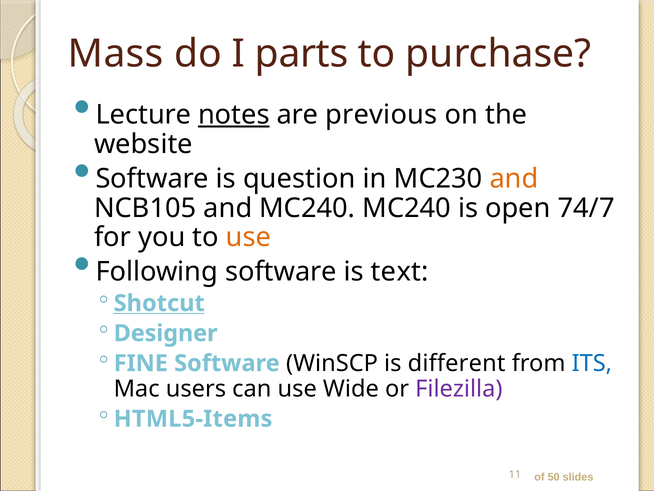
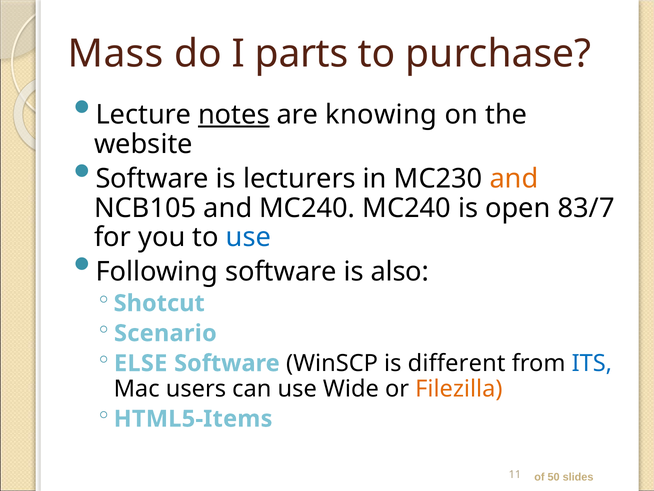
previous: previous -> knowing (381, 115)
question: question -> lecturers (299, 178)
74/7: 74/7 -> 83/7 (586, 208)
use colour: orange -> blue (248, 237)
text: text -> also (400, 272)
Shotcut underline: present -> none (159, 303)
Designer: Designer -> Scenario (165, 333)
FINE: FINE -> ELSE (141, 363)
Filezilla colour: purple -> orange (459, 388)
